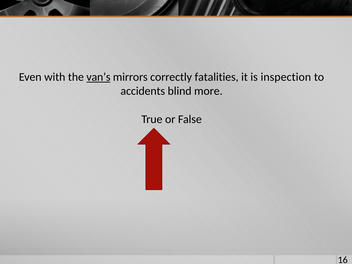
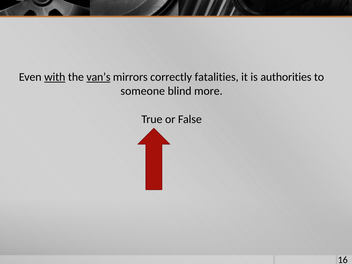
with underline: none -> present (55, 77)
inspection: inspection -> authorities (286, 77)
accidents: accidents -> someone (143, 91)
